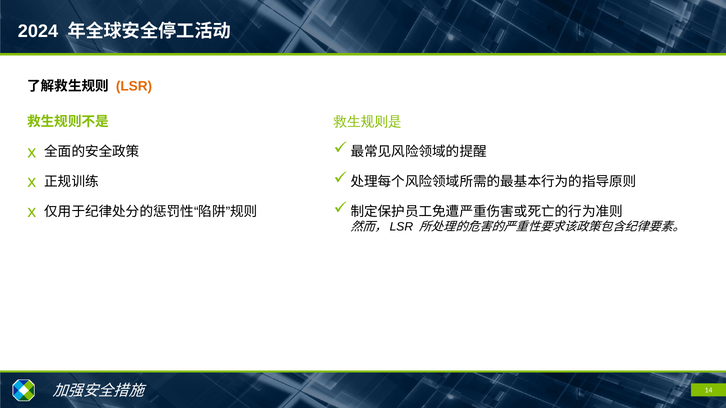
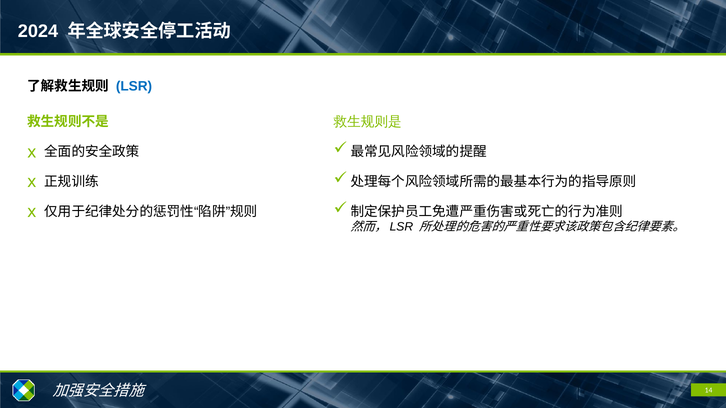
LSR colour: orange -> blue (134, 86)
